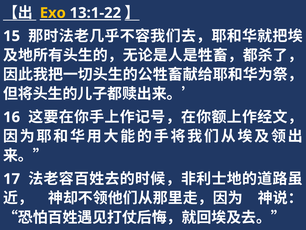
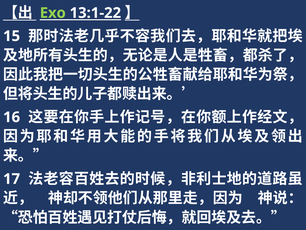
Exo colour: yellow -> light green (53, 13)
